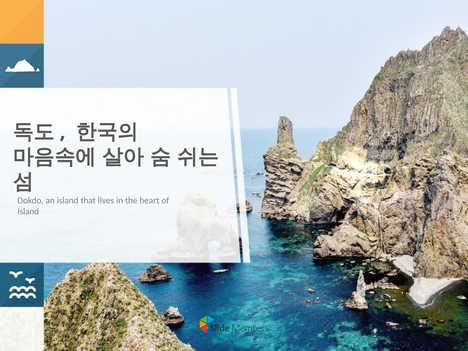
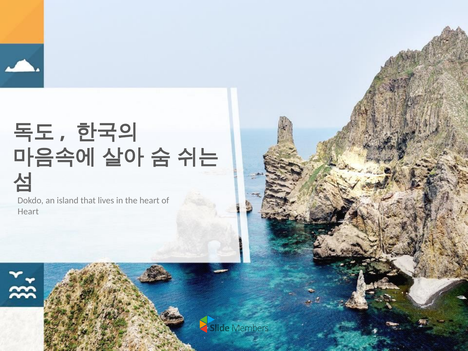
Island: Island -> Heart (28, 211)
